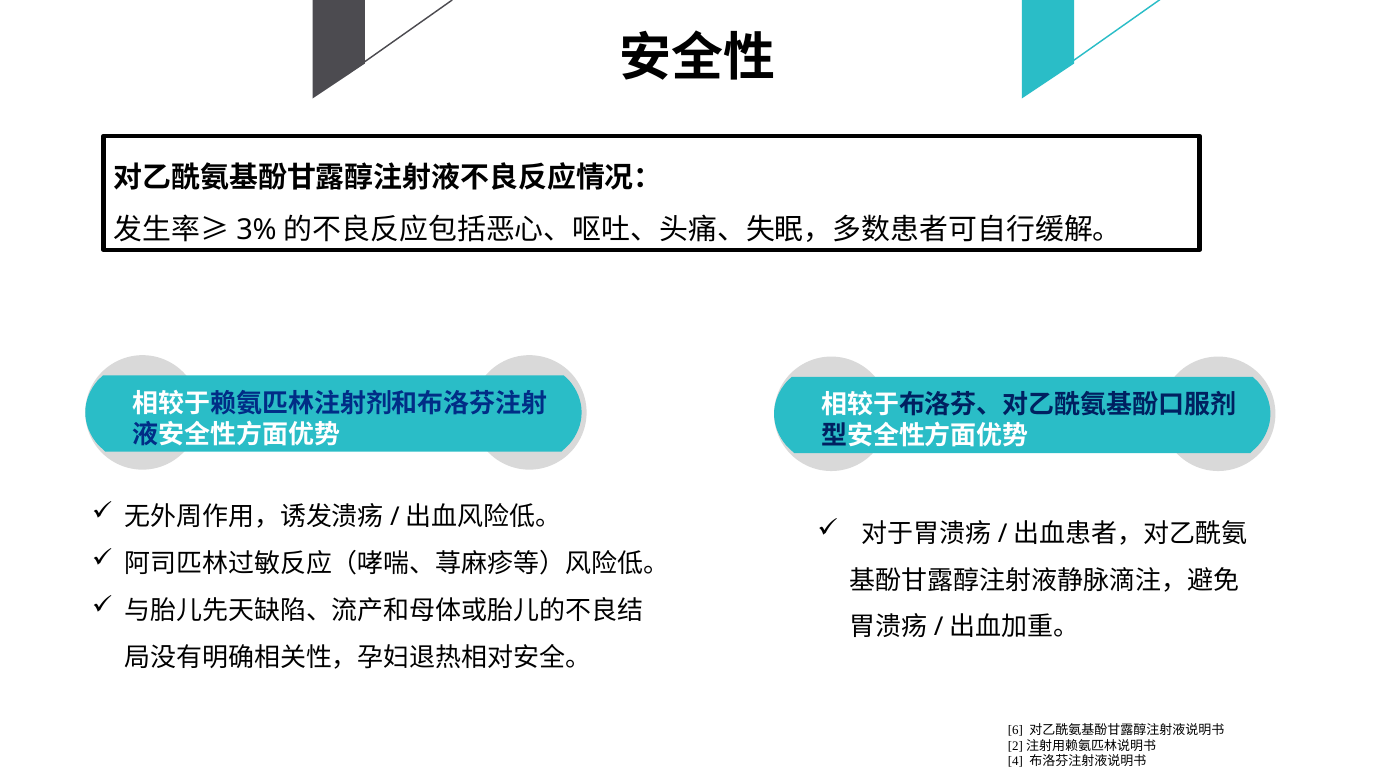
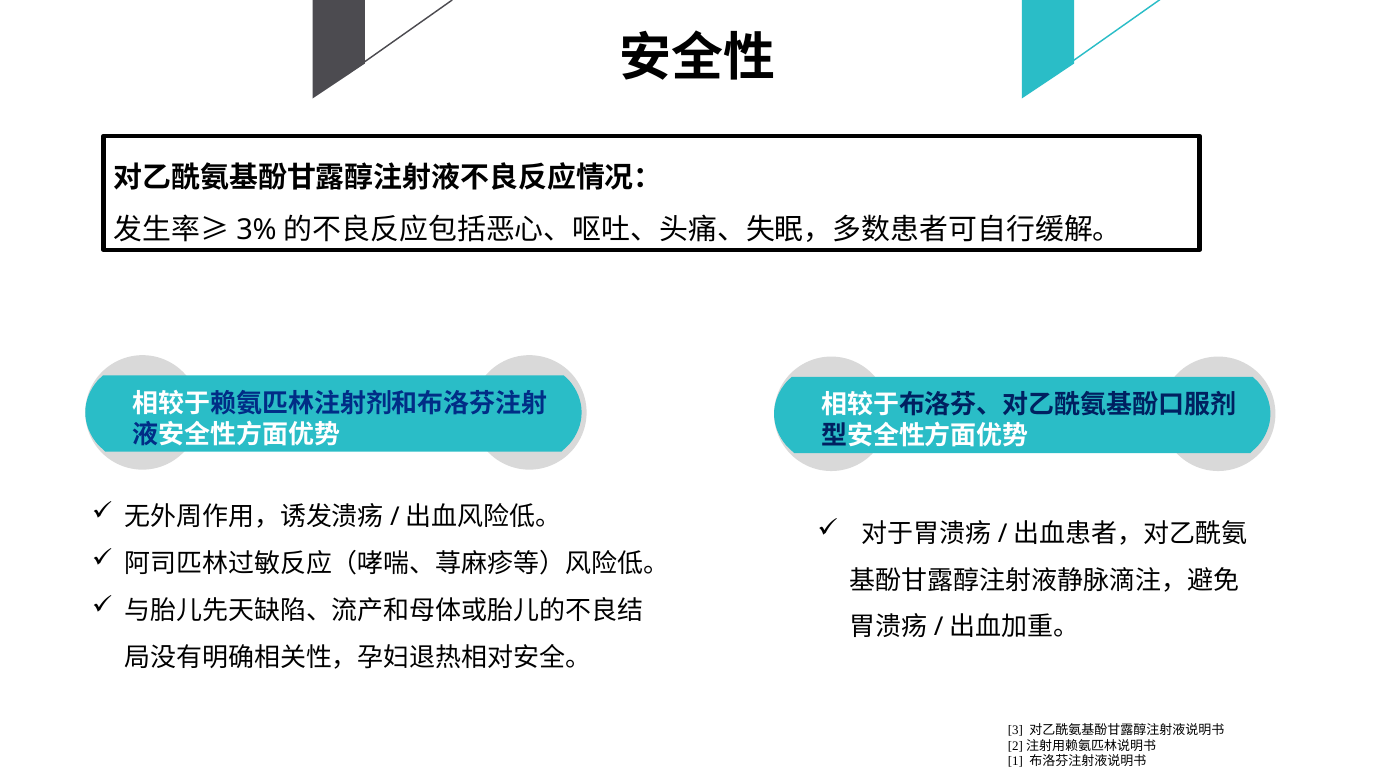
6: 6 -> 3 (1015, 730)
4: 4 -> 1 (1015, 762)
